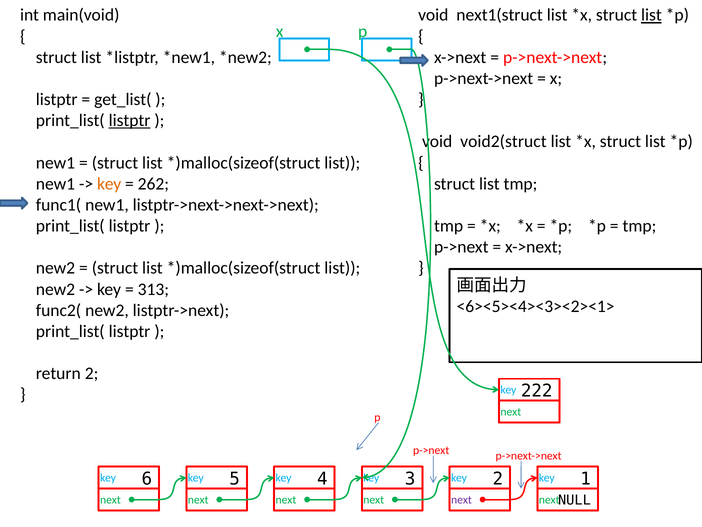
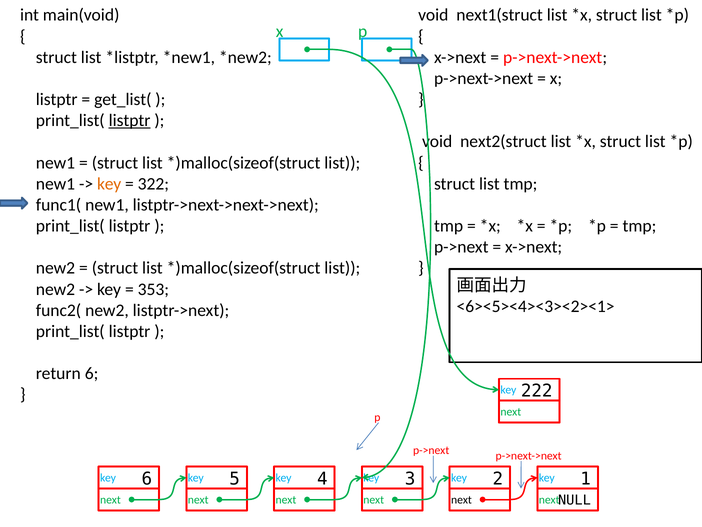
list underline: present -> none (651, 15)
void2(struct: void2(struct -> next2(struct (503, 142)
262: 262 -> 322 (153, 184)
313: 313 -> 353 (153, 289)
return 2: 2 -> 6 (92, 373)
next colour: purple -> black (462, 499)
